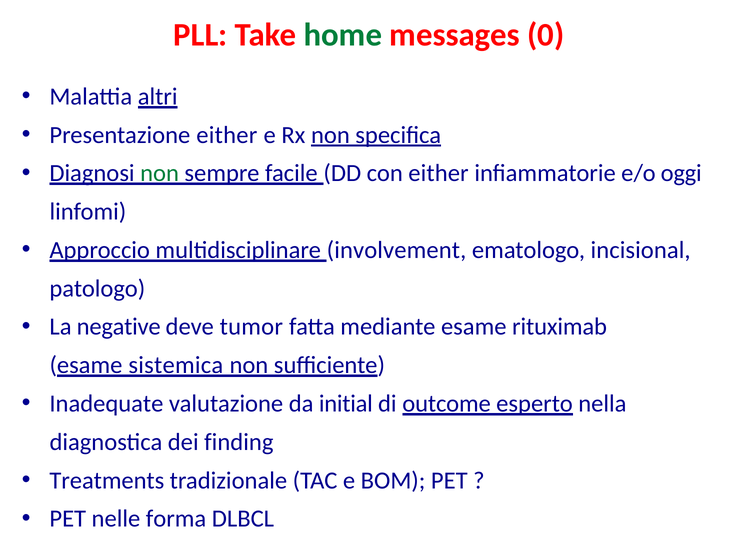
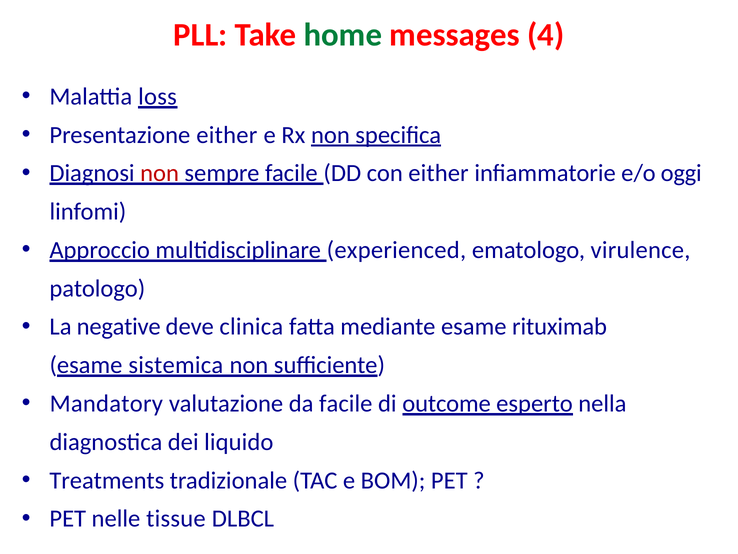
0: 0 -> 4 (546, 35)
altri: altri -> loss (158, 96)
non colour: green -> red (160, 173)
involvement: involvement -> experienced (396, 250)
incisional: incisional -> virulence (641, 250)
tumor: tumor -> clinica (251, 327)
Inadequate: Inadequate -> Mandatory (106, 403)
da initial: initial -> facile (346, 403)
finding: finding -> liquido (239, 442)
forma: forma -> tissue (176, 518)
